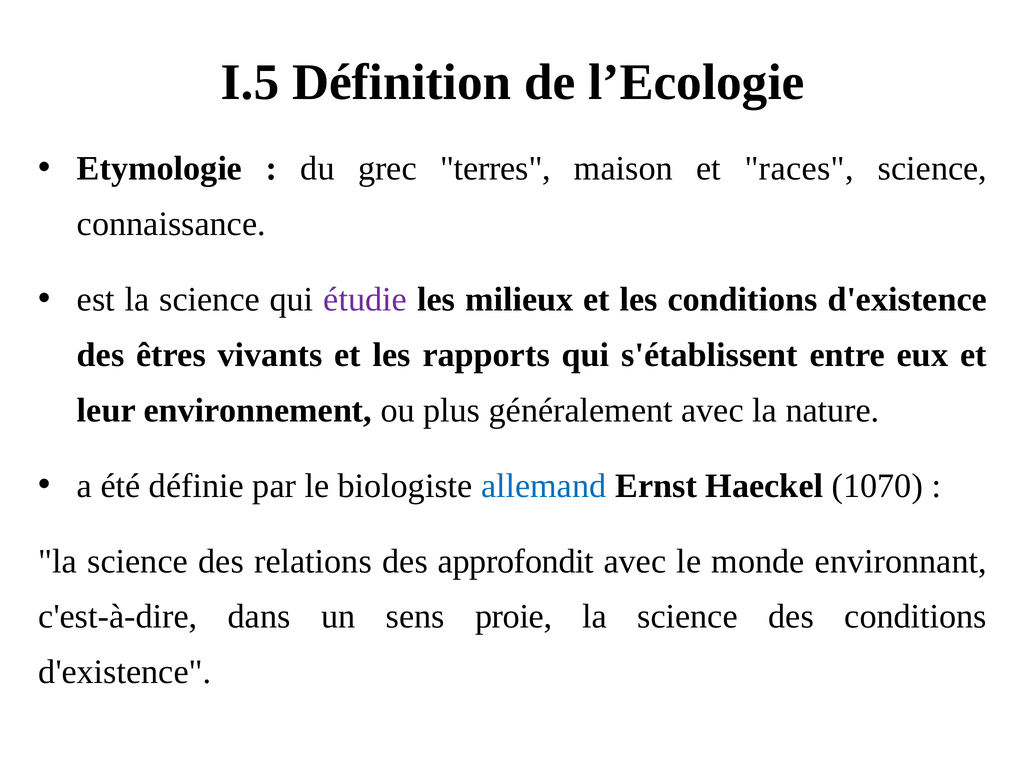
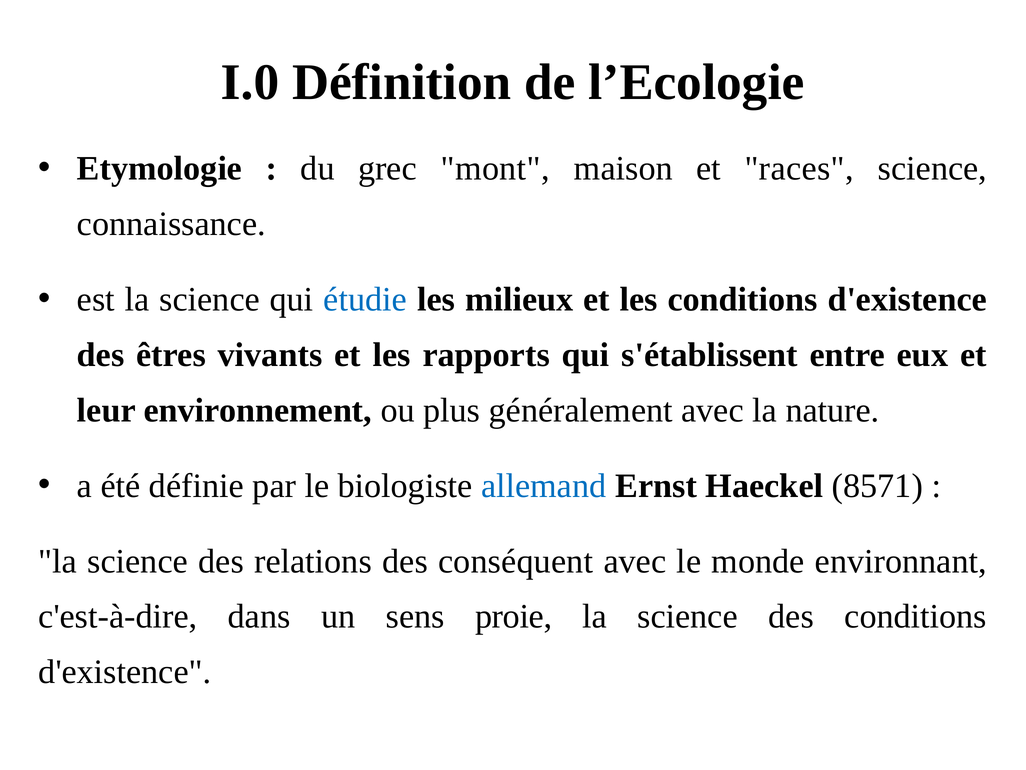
I.5: I.5 -> I.0 (250, 82)
terres: terres -> mont (495, 169)
étudie colour: purple -> blue (365, 299)
1070: 1070 -> 8571 (877, 485)
approfondit: approfondit -> conséquent (516, 561)
